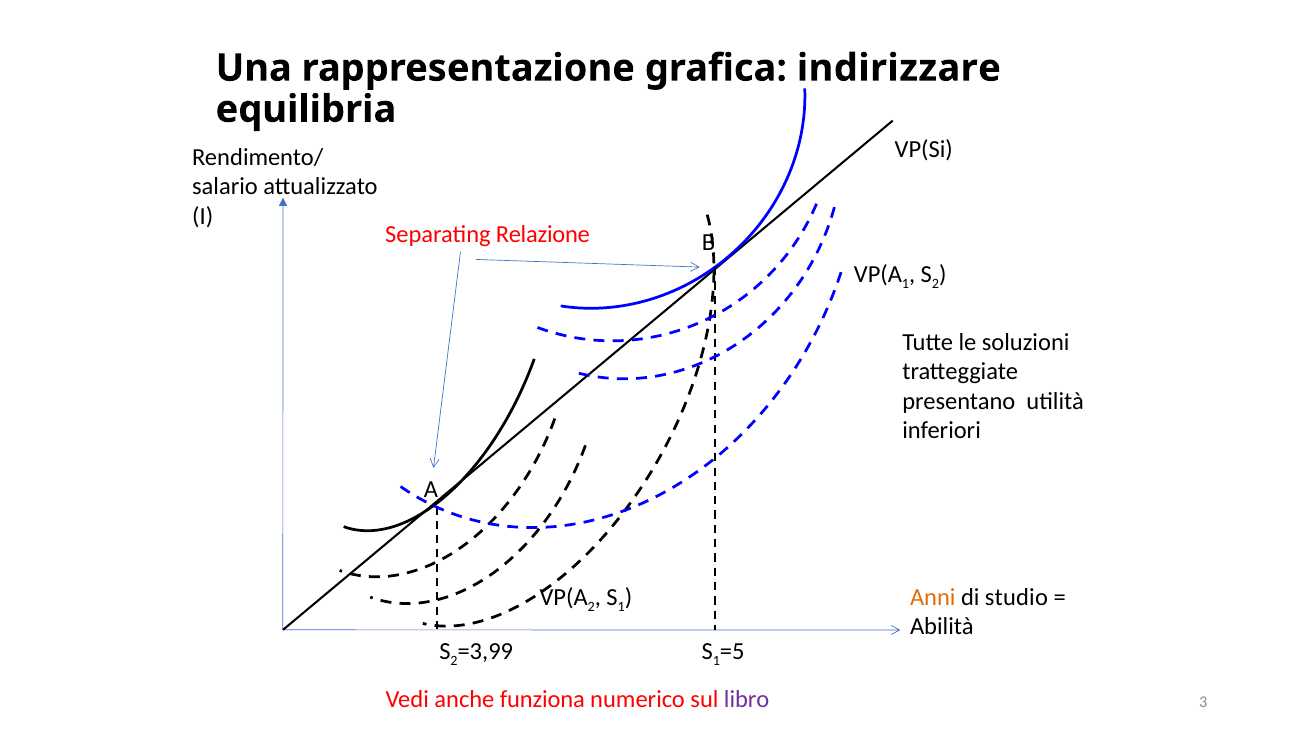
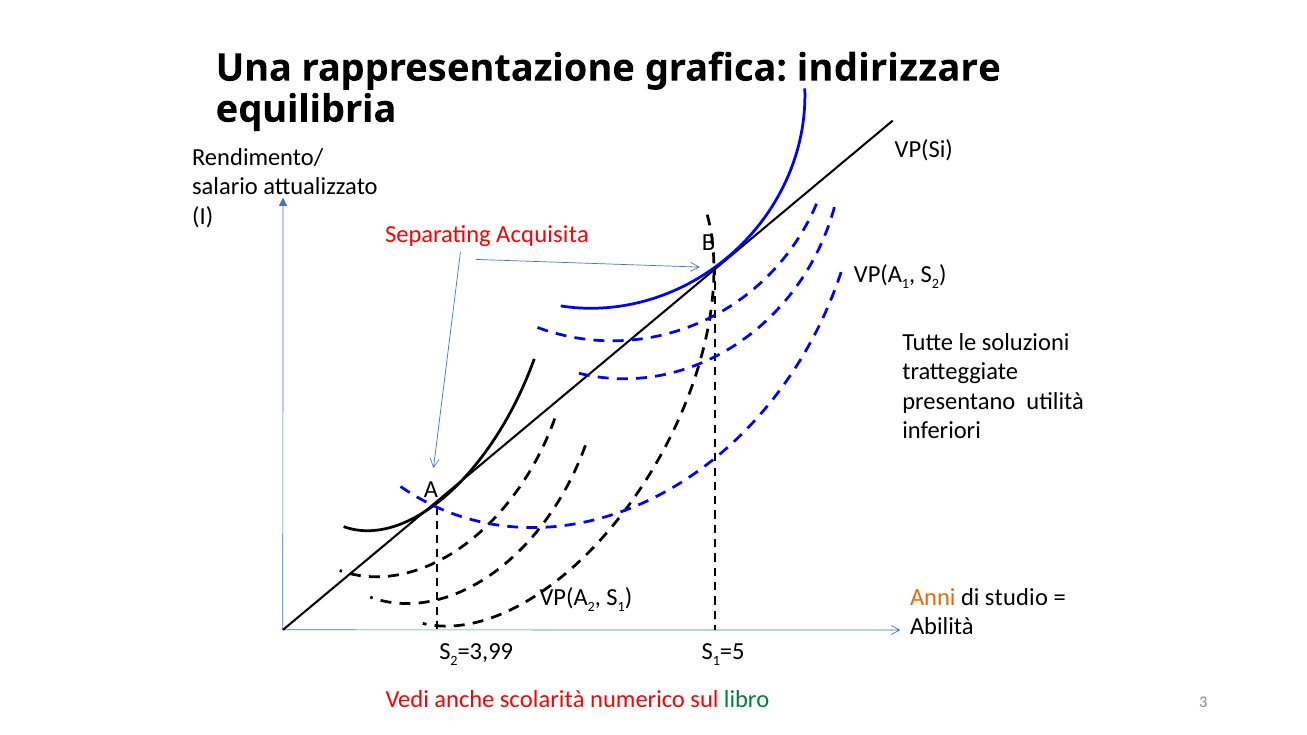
Relazione: Relazione -> Acquisita (543, 234)
funziona: funziona -> scolarità (542, 699)
libro colour: purple -> green (747, 699)
